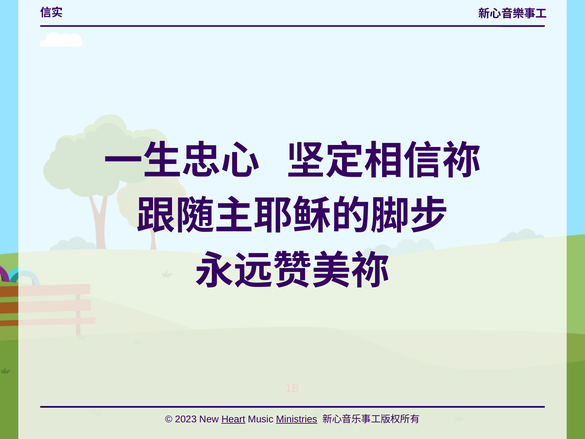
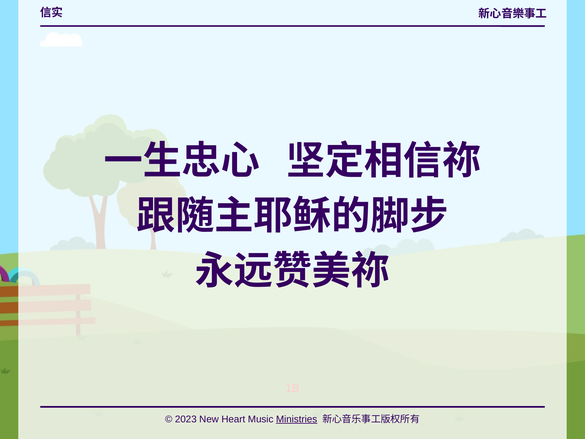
Heart underline: present -> none (233, 419)
